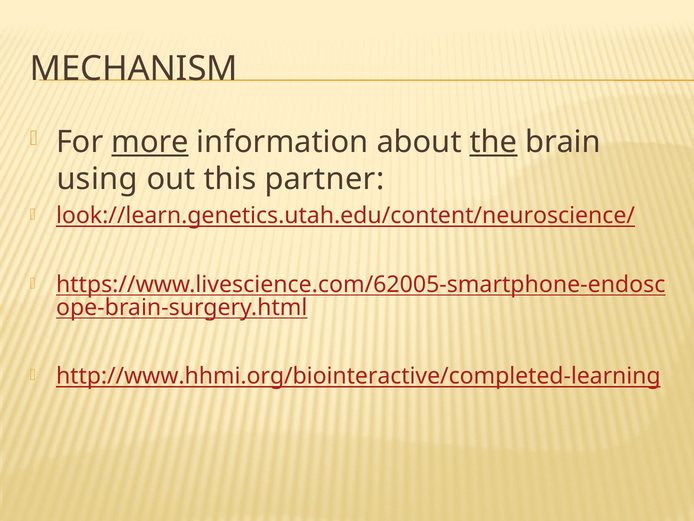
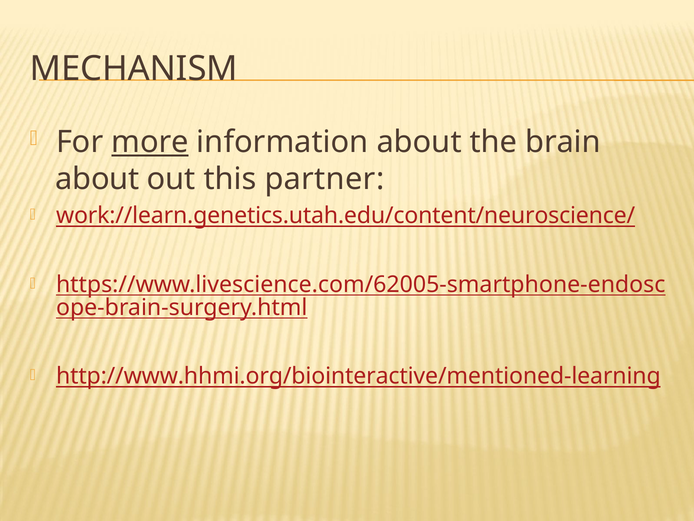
the underline: present -> none (493, 142)
using: using -> about (97, 179)
look://learn.genetics.utah.edu/content/neuroscience/: look://learn.genetics.utah.edu/content/neuroscience/ -> work://learn.genetics.utah.edu/content/neuroscience/ (346, 216)
http://www.hhmi.org/biointeractive/completed-learning: http://www.hhmi.org/biointeractive/completed-learning -> http://www.hhmi.org/biointeractive/mentioned-learning (358, 376)
